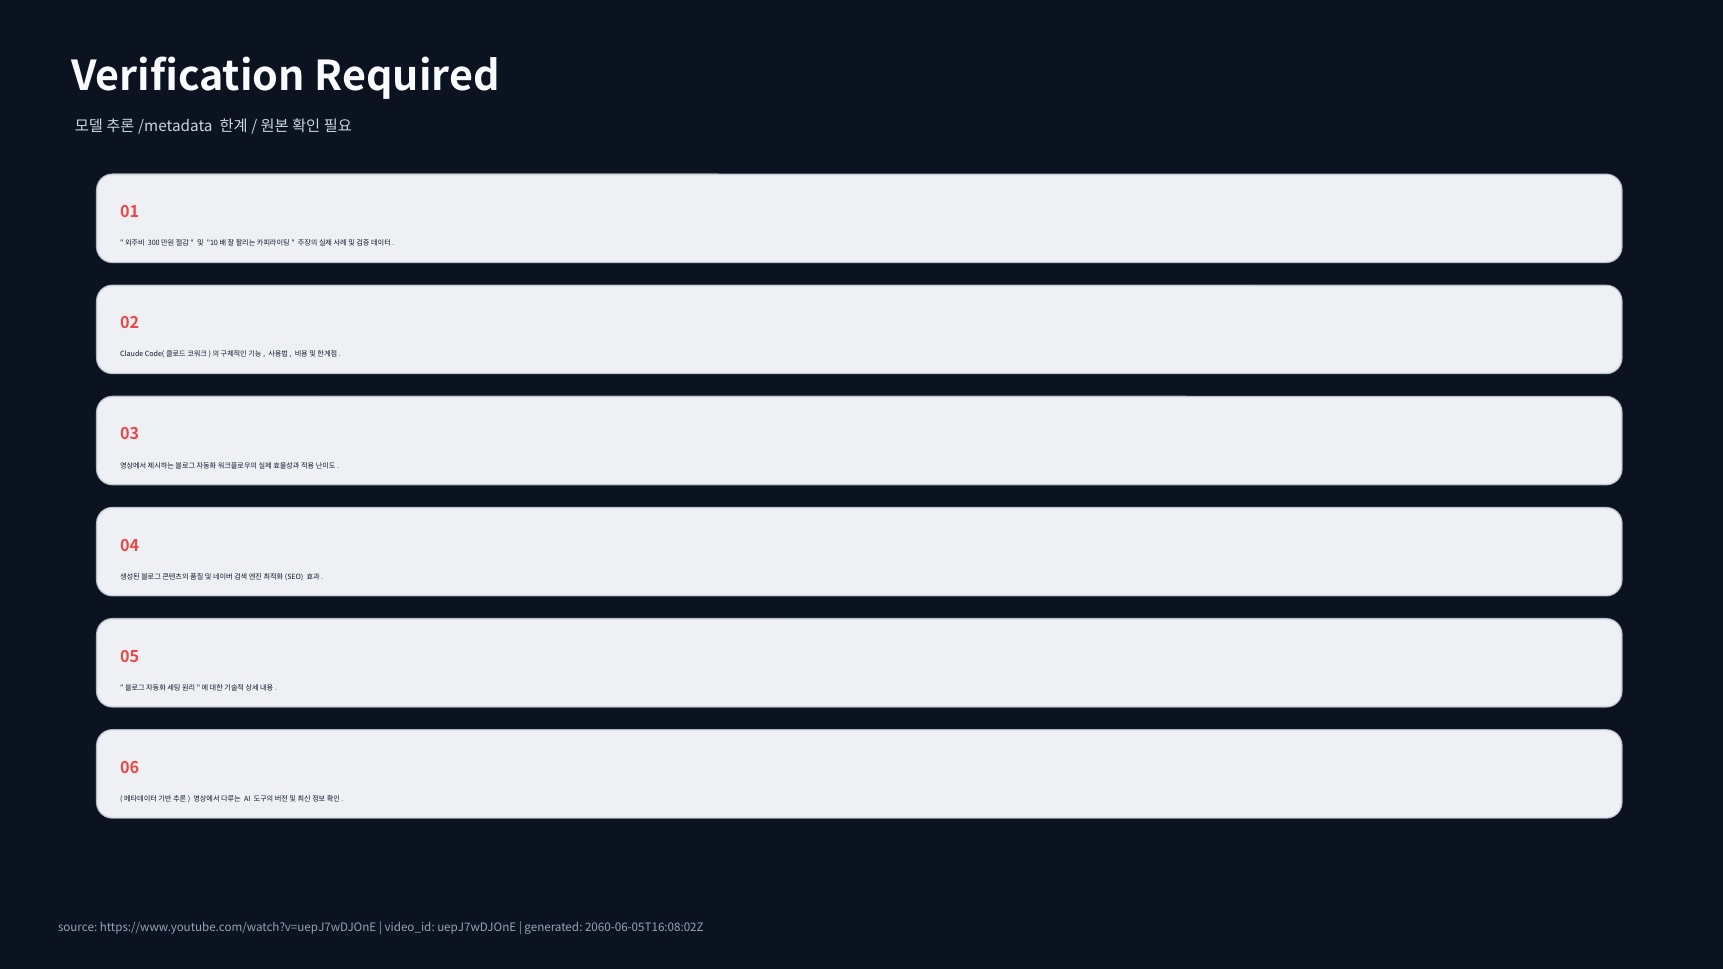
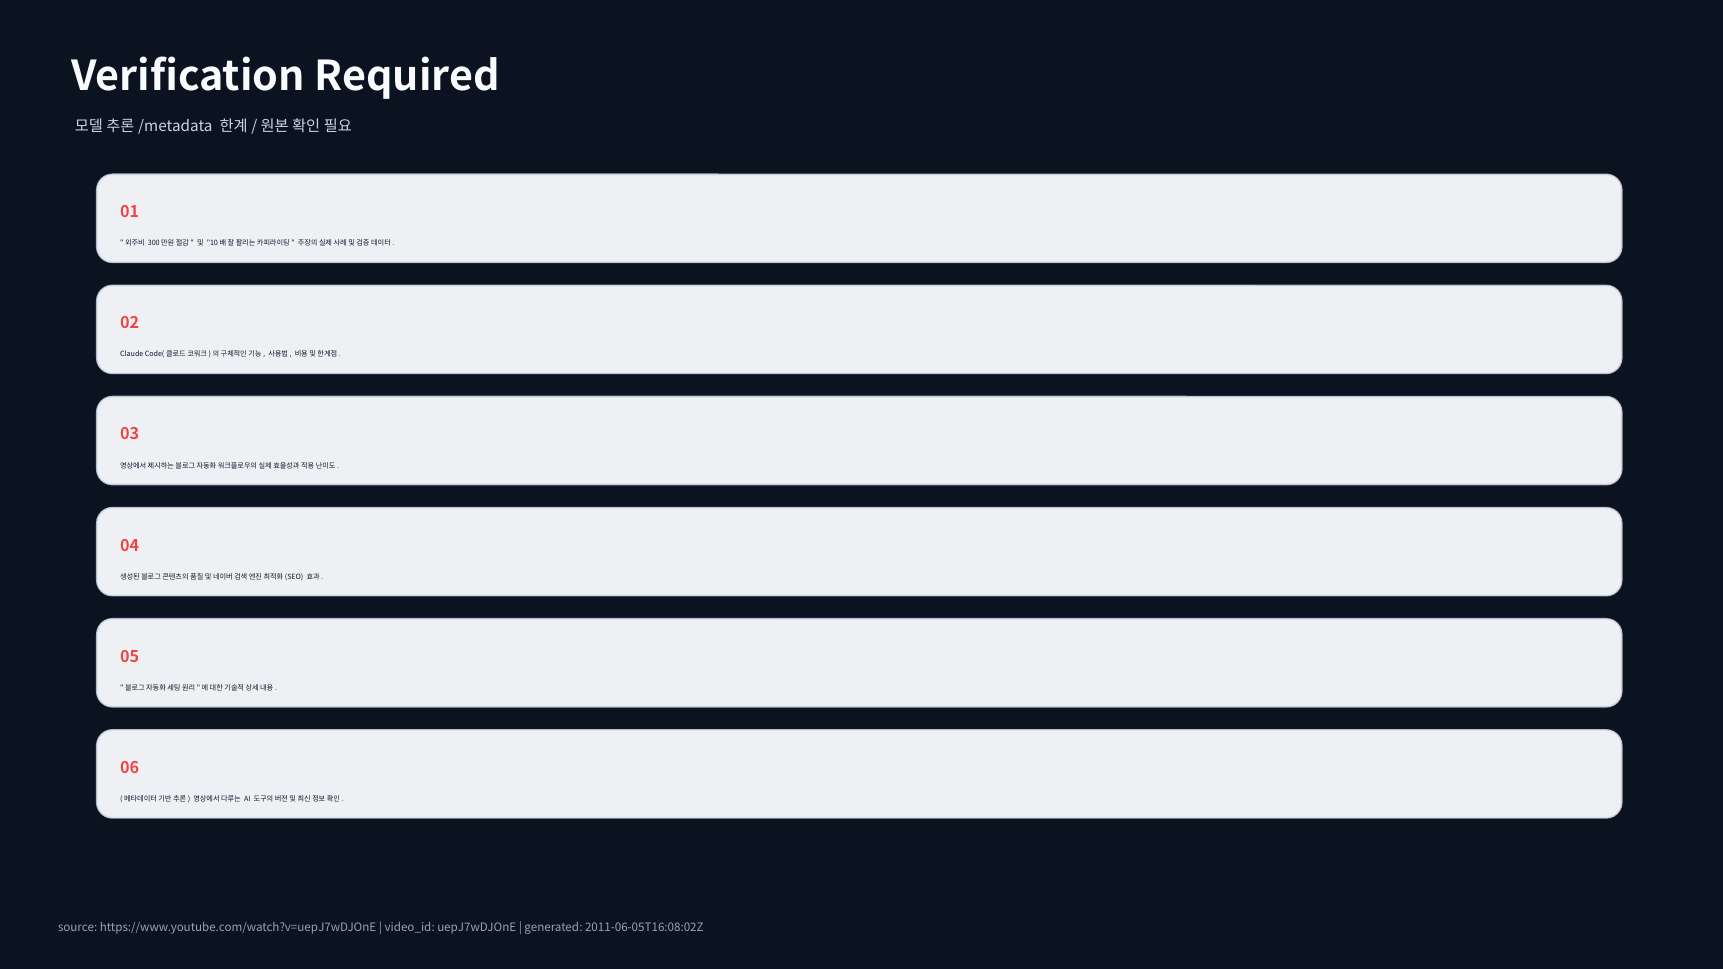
2060-06-05T16:08:02Z: 2060-06-05T16:08:02Z -> 2011-06-05T16:08:02Z (644, 928)
